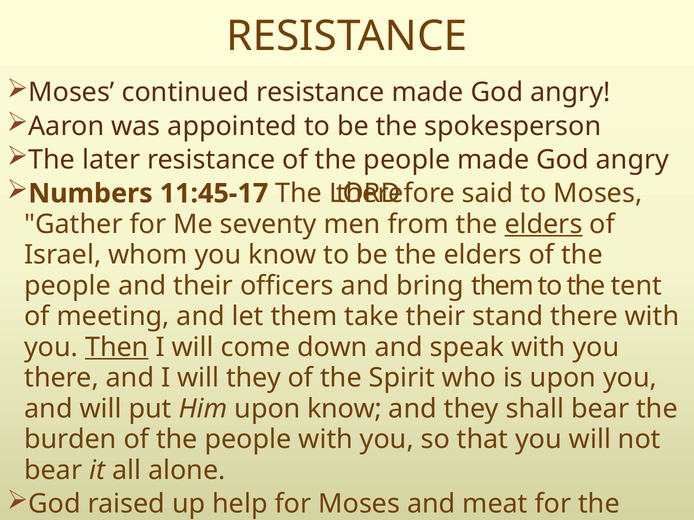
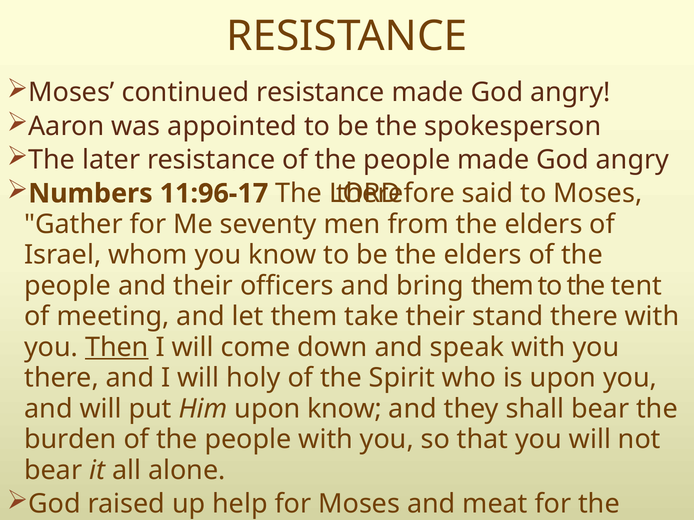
11:45-17: 11:45-17 -> 11:96-17 (214, 194)
elders underline: present -> none (544, 224)
will they: they -> holy (253, 378)
